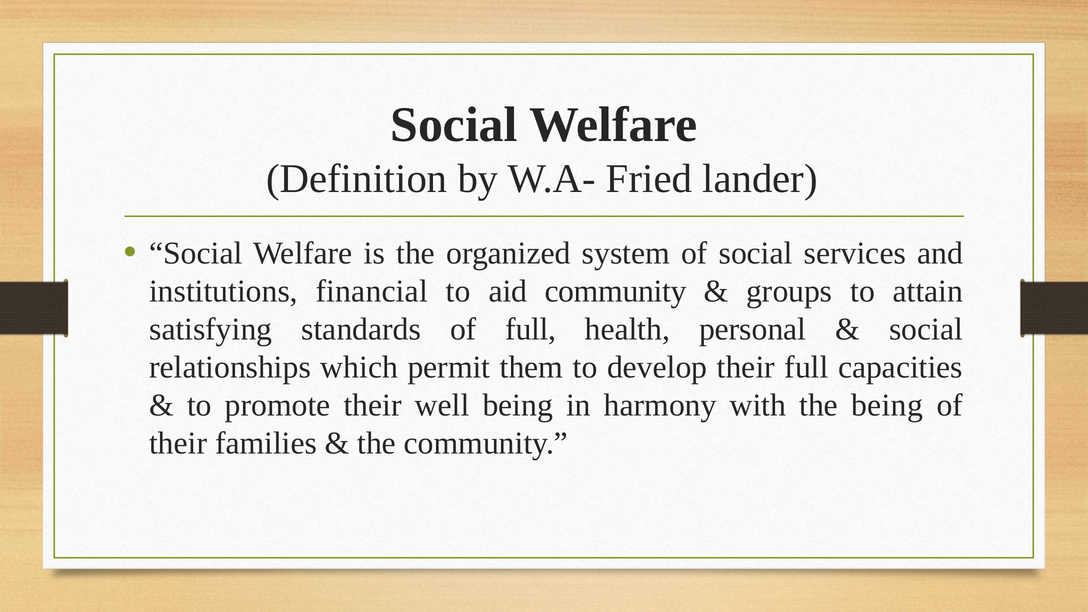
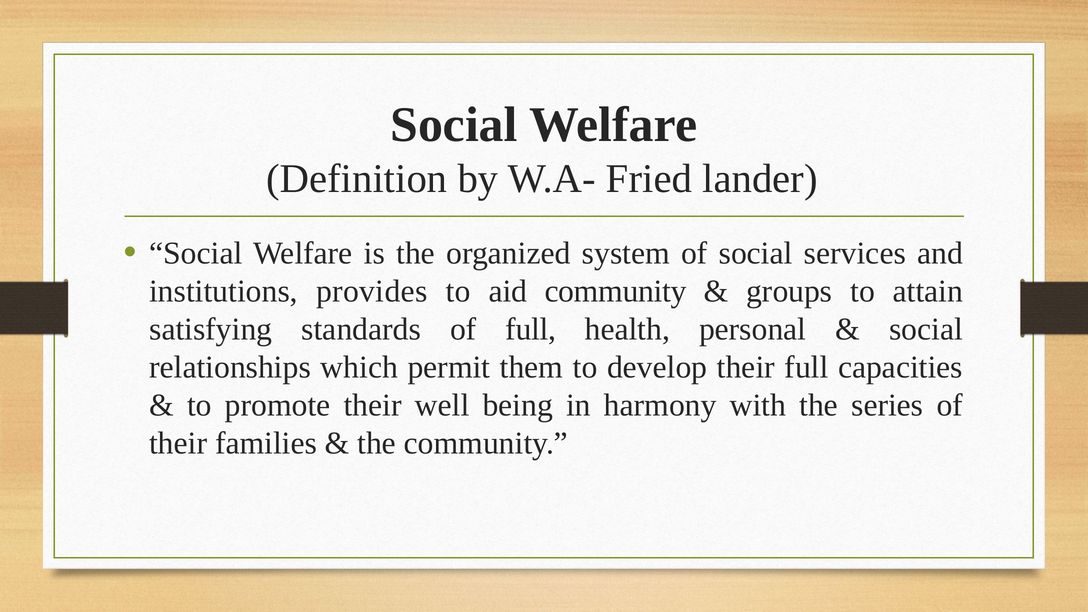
financial: financial -> provides (372, 291)
the being: being -> series (887, 405)
